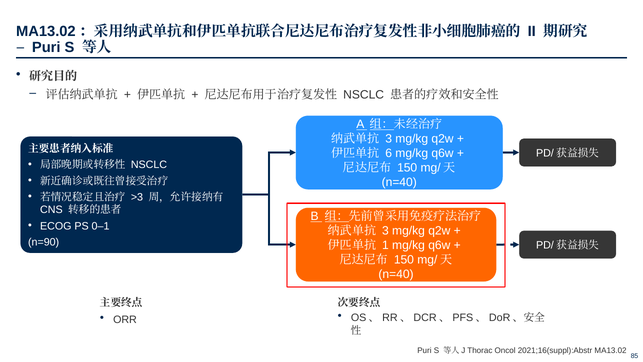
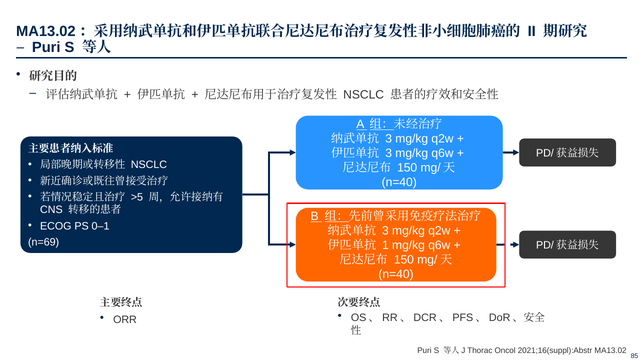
6: 6 -> 3 (389, 153)
>3: >3 -> >5 (137, 197)
n=90: n=90 -> n=69 (44, 242)
